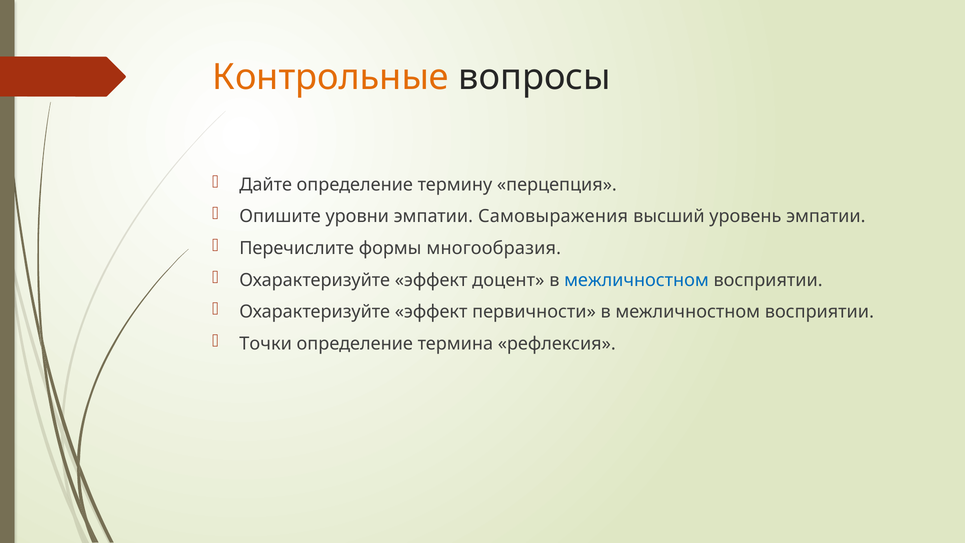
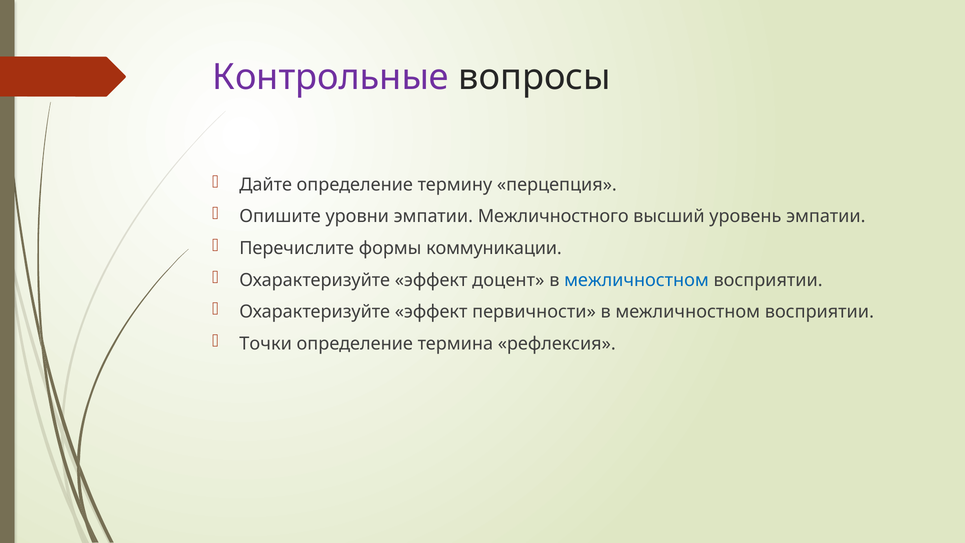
Контрольные colour: orange -> purple (331, 77)
Самовыражения: Самовыражения -> Межличностного (553, 216)
многообразия: многообразия -> коммуникации (494, 248)
